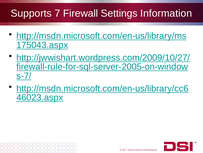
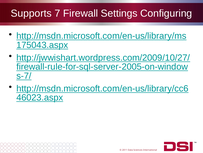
Information: Information -> Configuring (166, 13)
